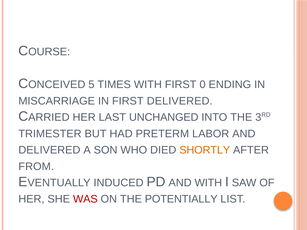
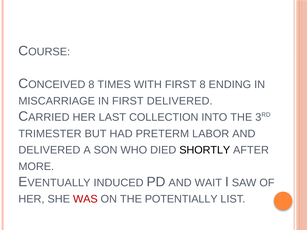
5: 5 -> 8 (91, 85)
FIRST 0: 0 -> 8 (203, 85)
UNCHANGED: UNCHANGED -> COLLECTION (164, 117)
SHORTLY colour: orange -> black (205, 150)
FROM: FROM -> MORE (36, 167)
AND WITH: WITH -> WAIT (208, 183)
